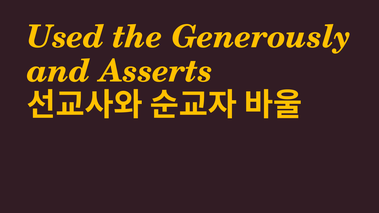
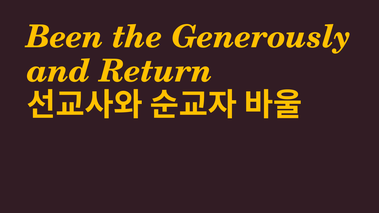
Used: Used -> Been (65, 37)
Asserts: Asserts -> Return (156, 71)
